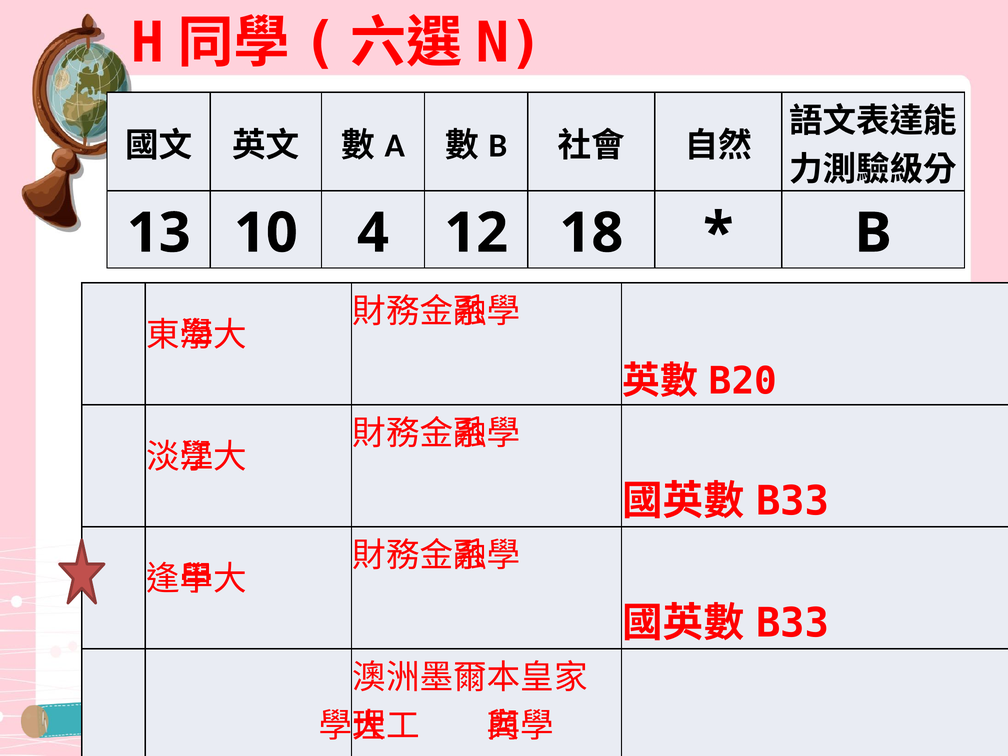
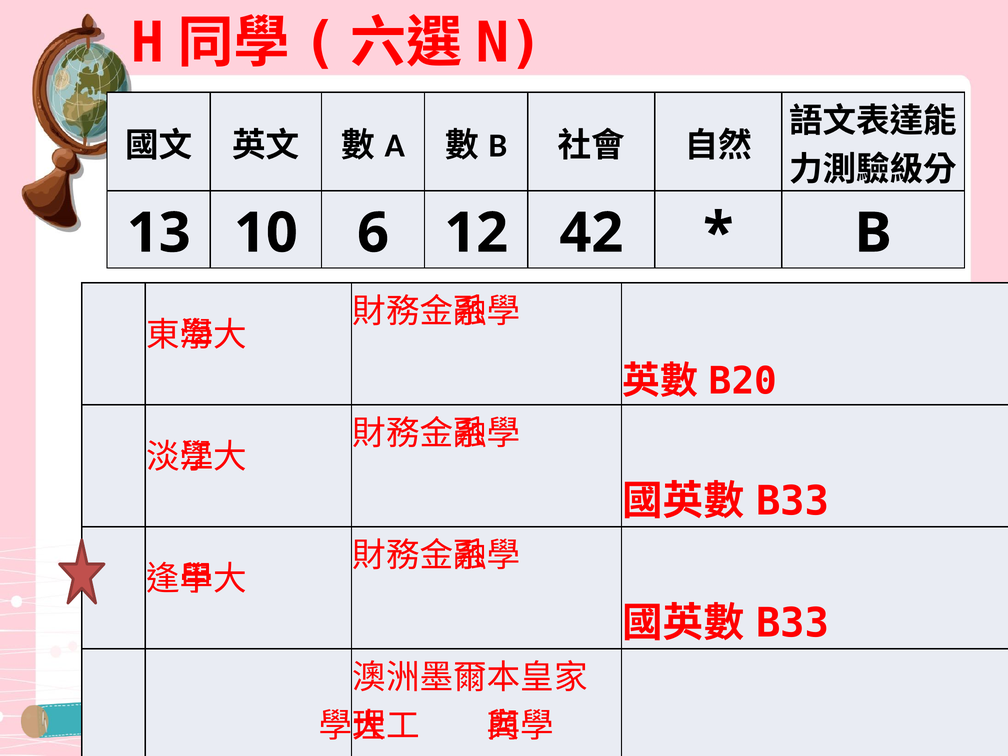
4: 4 -> 6 (373, 233)
18: 18 -> 42 (591, 233)
